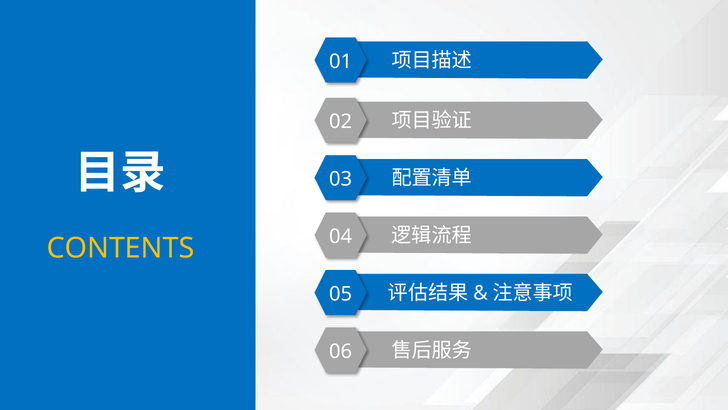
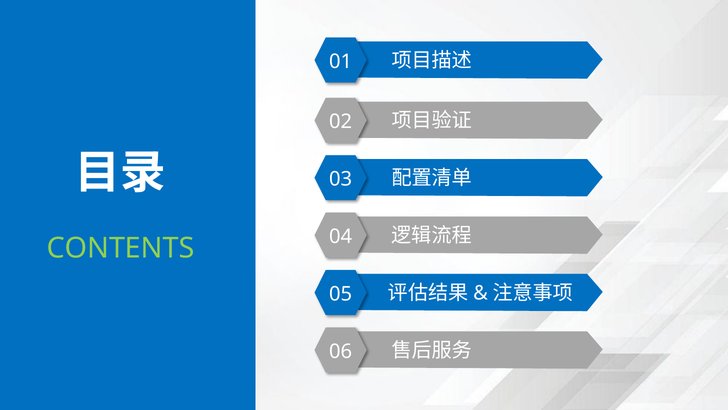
CONTENTS colour: yellow -> light green (121, 248)
